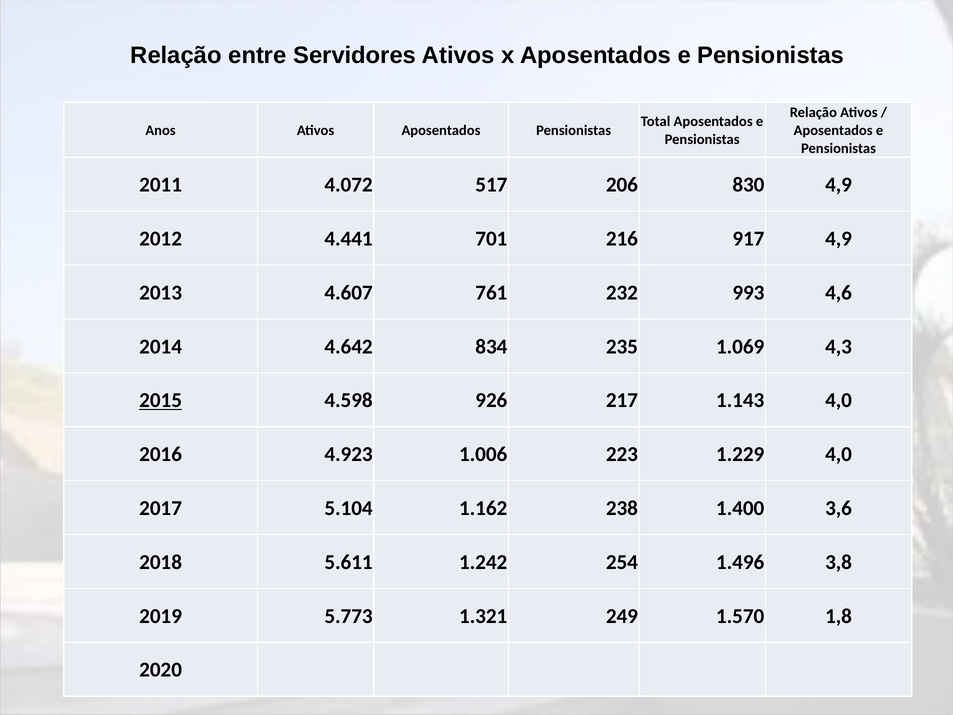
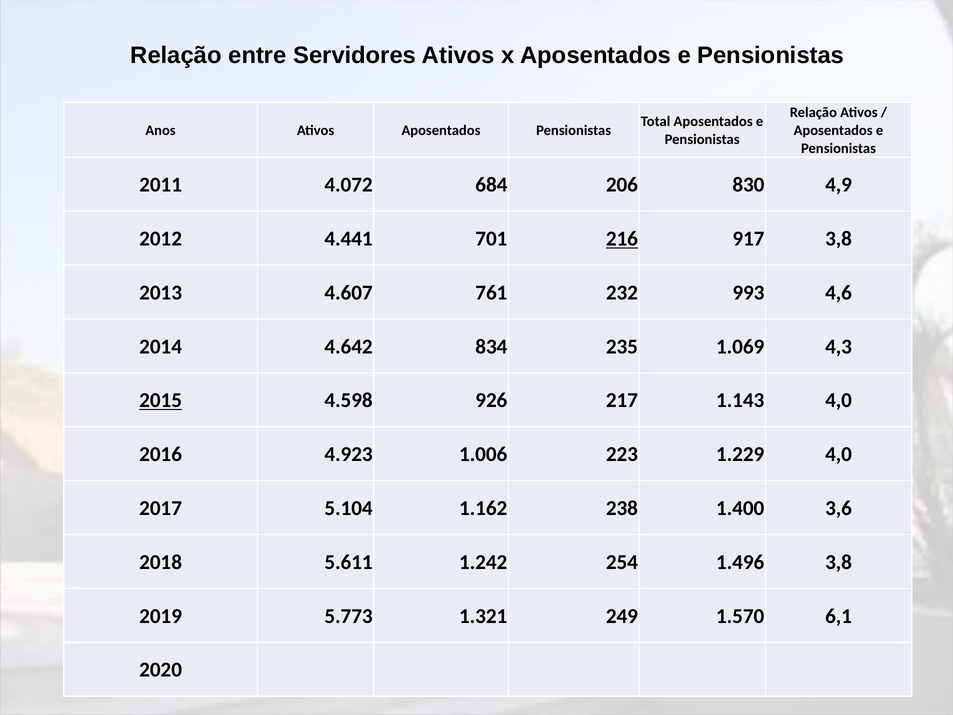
517: 517 -> 684 (491, 185)
216 underline: none -> present (622, 239)
917 4,9: 4,9 -> 3,8 (839, 239)
1,8: 1,8 -> 6,1 (839, 616)
